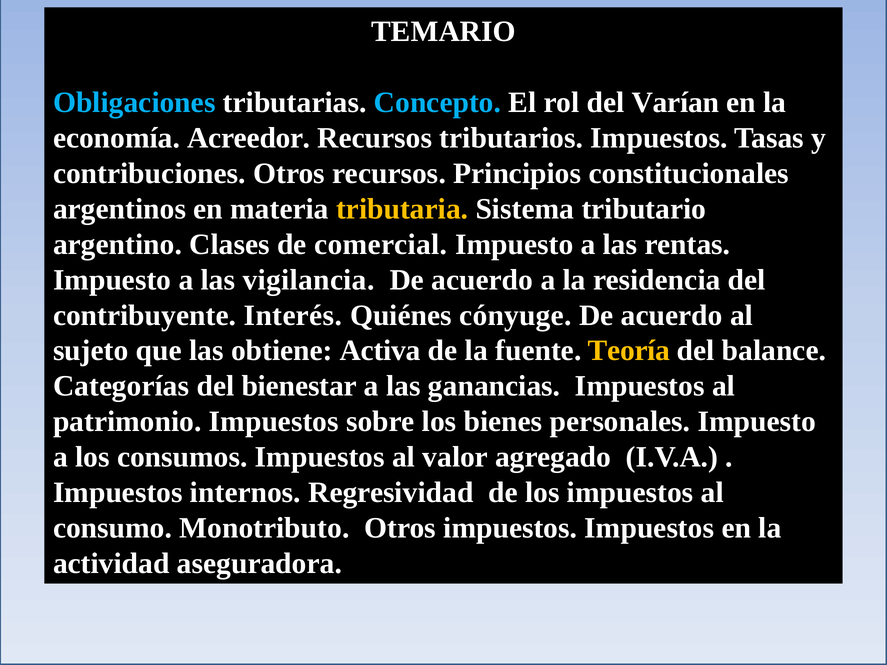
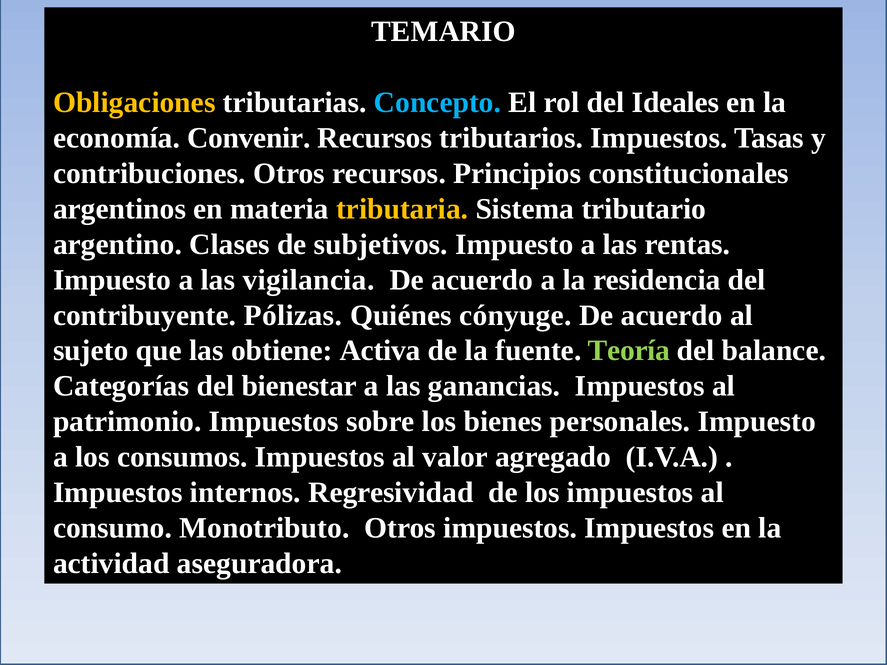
Obligaciones colour: light blue -> yellow (134, 103)
Varían: Varían -> Ideales (675, 103)
Acreedor: Acreedor -> Convenir (249, 138)
comercial: comercial -> subjetivos (381, 244)
Interés: Interés -> Pólizas (293, 315)
Teoría colour: yellow -> light green (629, 351)
